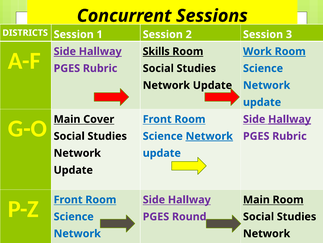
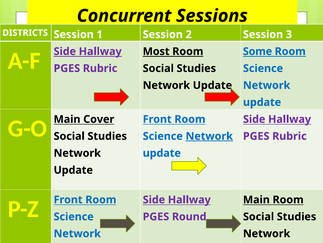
Skills: Skills -> Most (156, 51)
Work: Work -> Some (257, 51)
Hallway underline: present -> none (290, 119)
